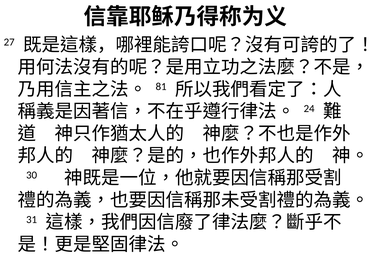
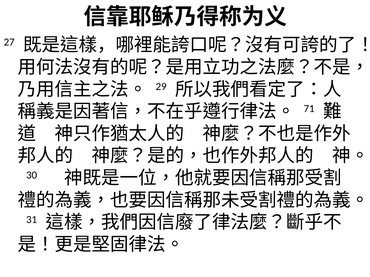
81: 81 -> 29 (161, 87)
24: 24 -> 71 (309, 109)
